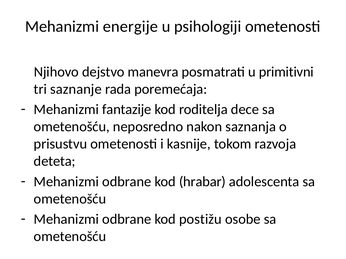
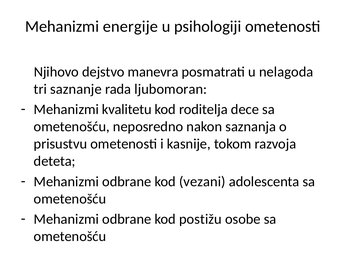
primitivni: primitivni -> nelagoda (286, 72)
poremećaja: poremećaja -> ljubomoran (171, 89)
fantazije: fantazije -> kvalitetu (127, 110)
hrabar: hrabar -> vezani (202, 182)
